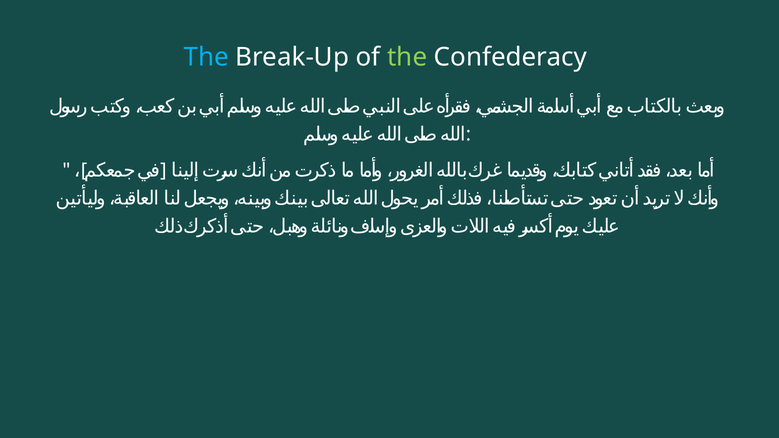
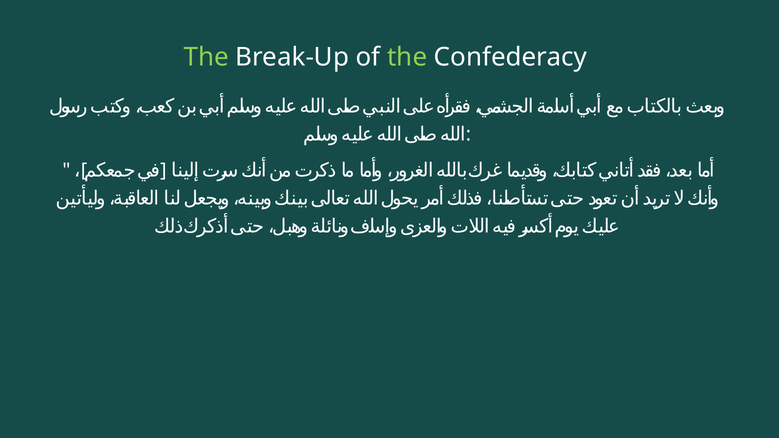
The colour: light blue -> light green (206, 57)
